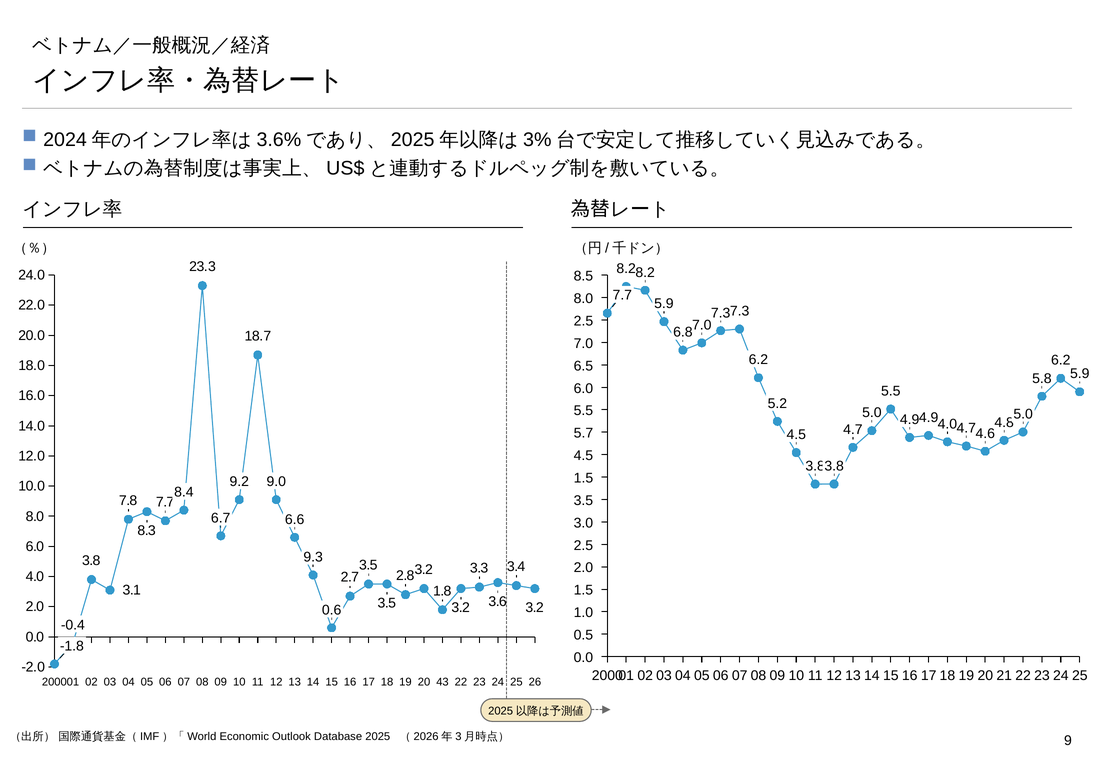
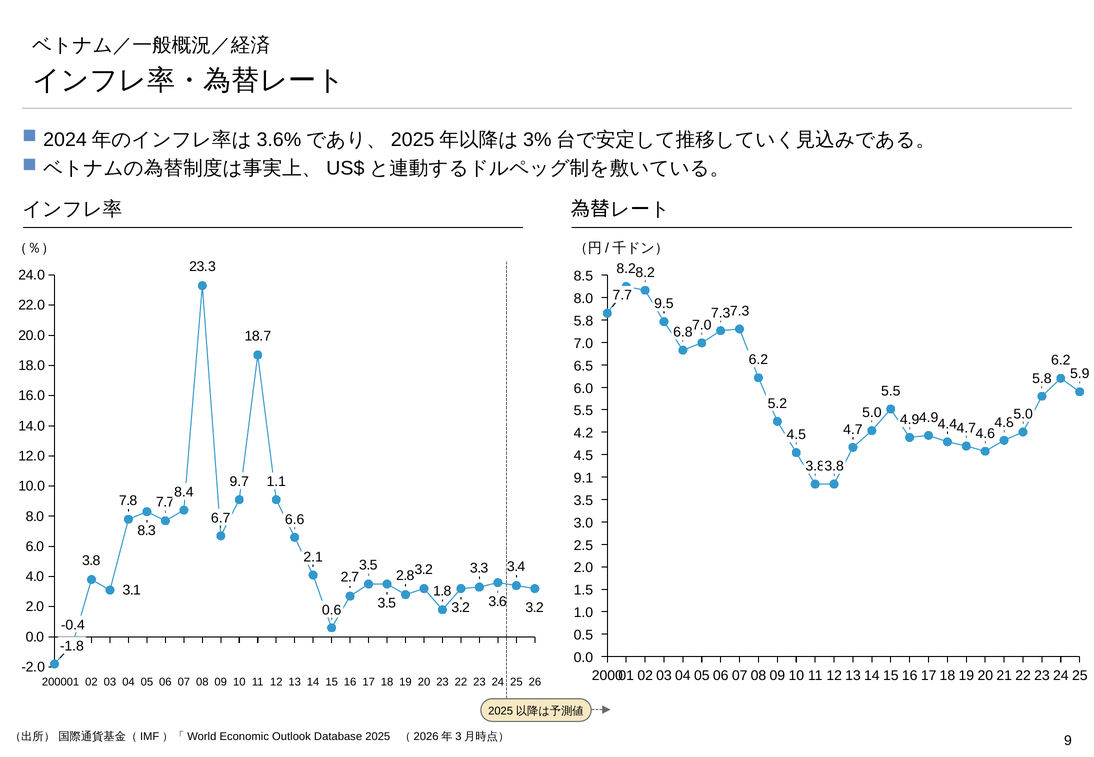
5.9: 5.9 -> 9.5 (664, 304)
2.5: 2.5 -> 5.8 (583, 321)
4.0: 4.0 -> 4.4 (947, 424)
5.7: 5.7 -> 4.2 (583, 433)
1.5: 1.5 -> 9.1 (583, 478)
9.2: 9.2 -> 9.7 (239, 482)
9.0: 9.0 -> 1.1 (276, 482)
9.3: 9.3 -> 2.1 (313, 557)
05 43: 43 -> 23 (442, 682)
